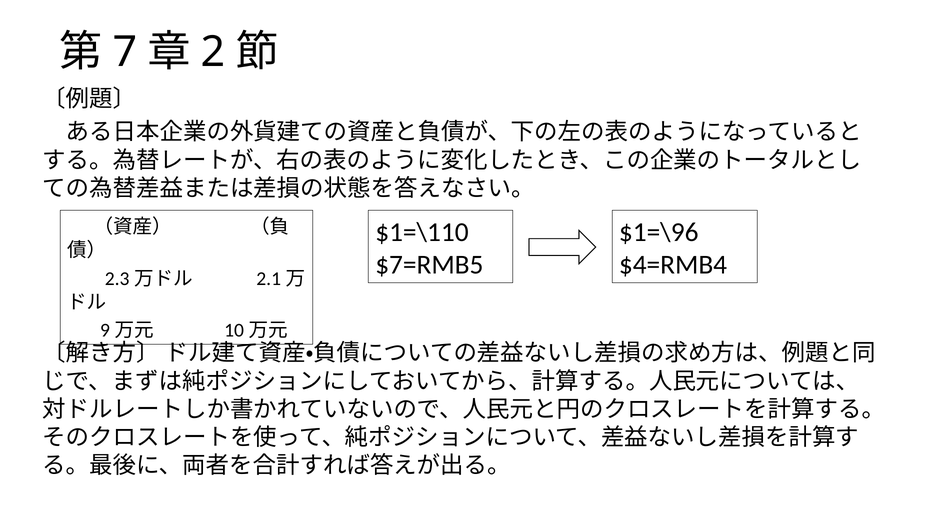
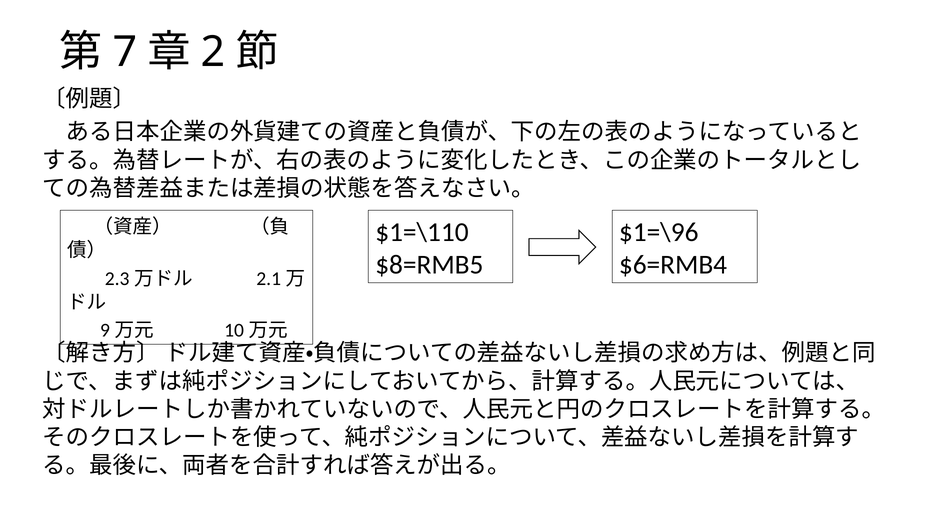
$7=RMB5: $7=RMB5 -> $8=RMB5 (429, 265)
$4=RMB4: $4=RMB4 -> $6=RMB4 (673, 265)
